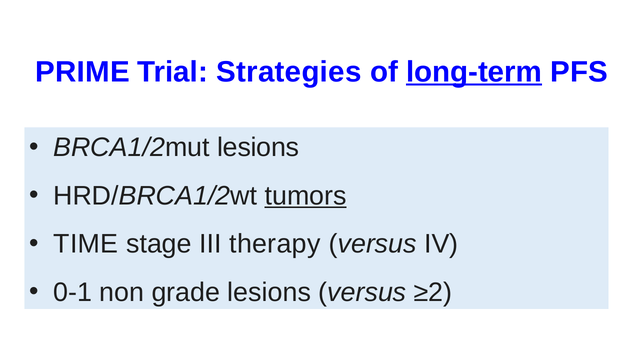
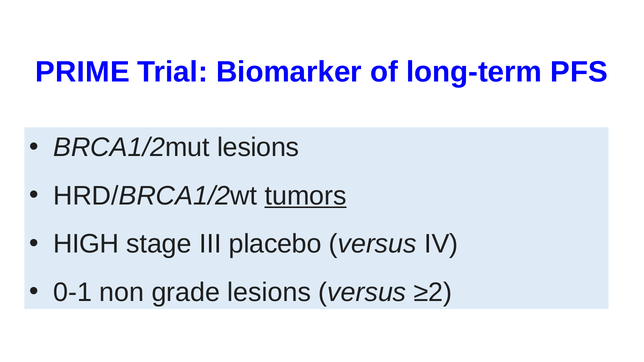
Strategies: Strategies -> Biomarker (289, 72)
long-term underline: present -> none (474, 72)
TIME: TIME -> HIGH (86, 244)
therapy: therapy -> placebo (275, 244)
